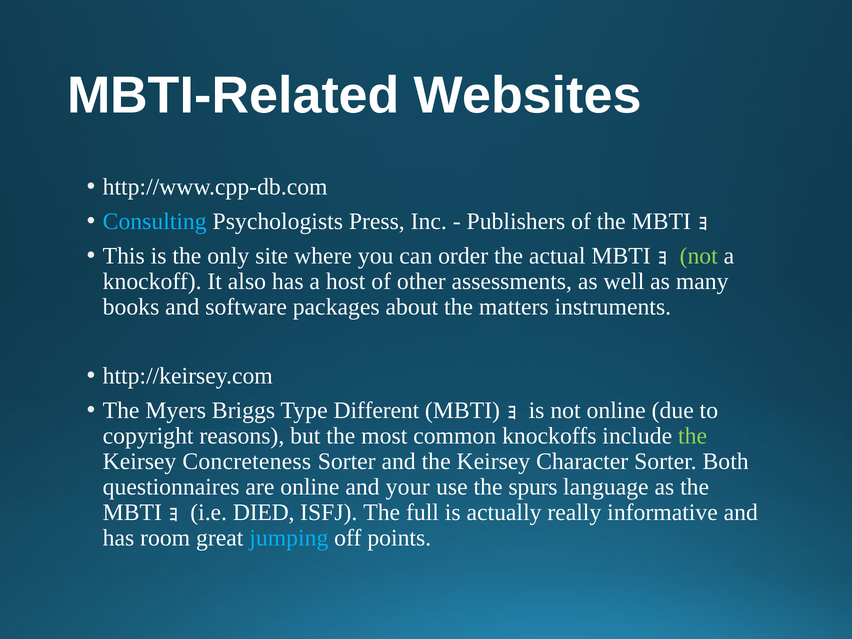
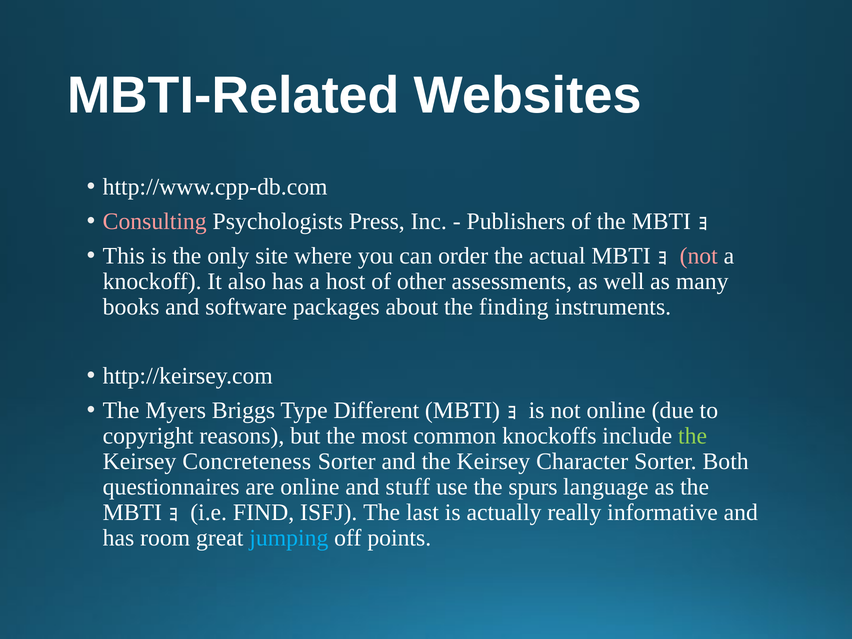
Consulting colour: light blue -> pink (155, 221)
not colour: light green -> pink (699, 256)
matters: matters -> finding (514, 307)
your: your -> stuff (408, 487)
DIED: DIED -> FIND (264, 513)
full: full -> last (422, 513)
